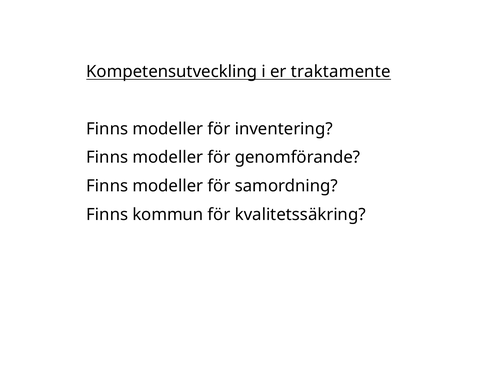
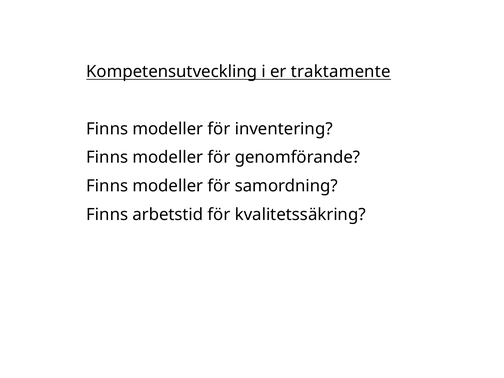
kommun: kommun -> arbetstid (168, 215)
